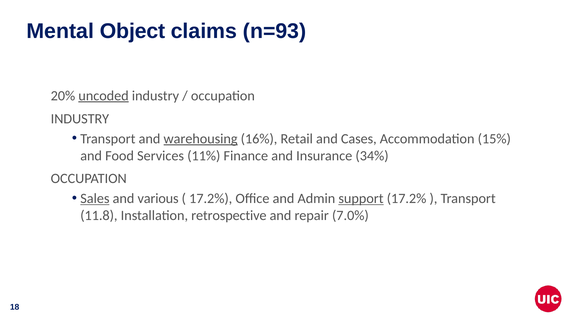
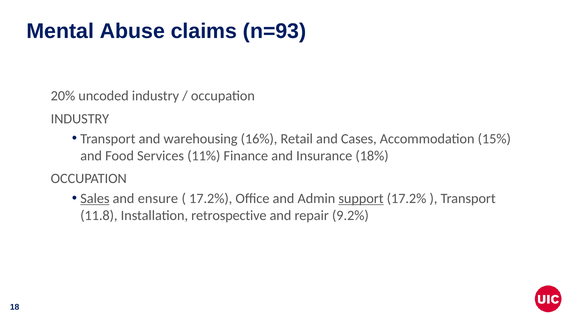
Object: Object -> Abuse (132, 31)
uncoded underline: present -> none (104, 96)
warehousing underline: present -> none (201, 139)
34%: 34% -> 18% (372, 156)
various: various -> ensure (158, 199)
7.0%: 7.0% -> 9.2% (350, 216)
